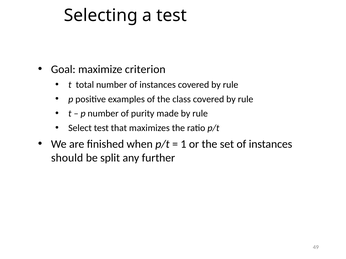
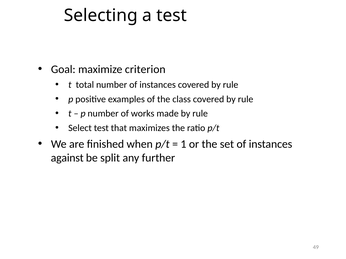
purity: purity -> works (143, 114)
should: should -> against (67, 158)
